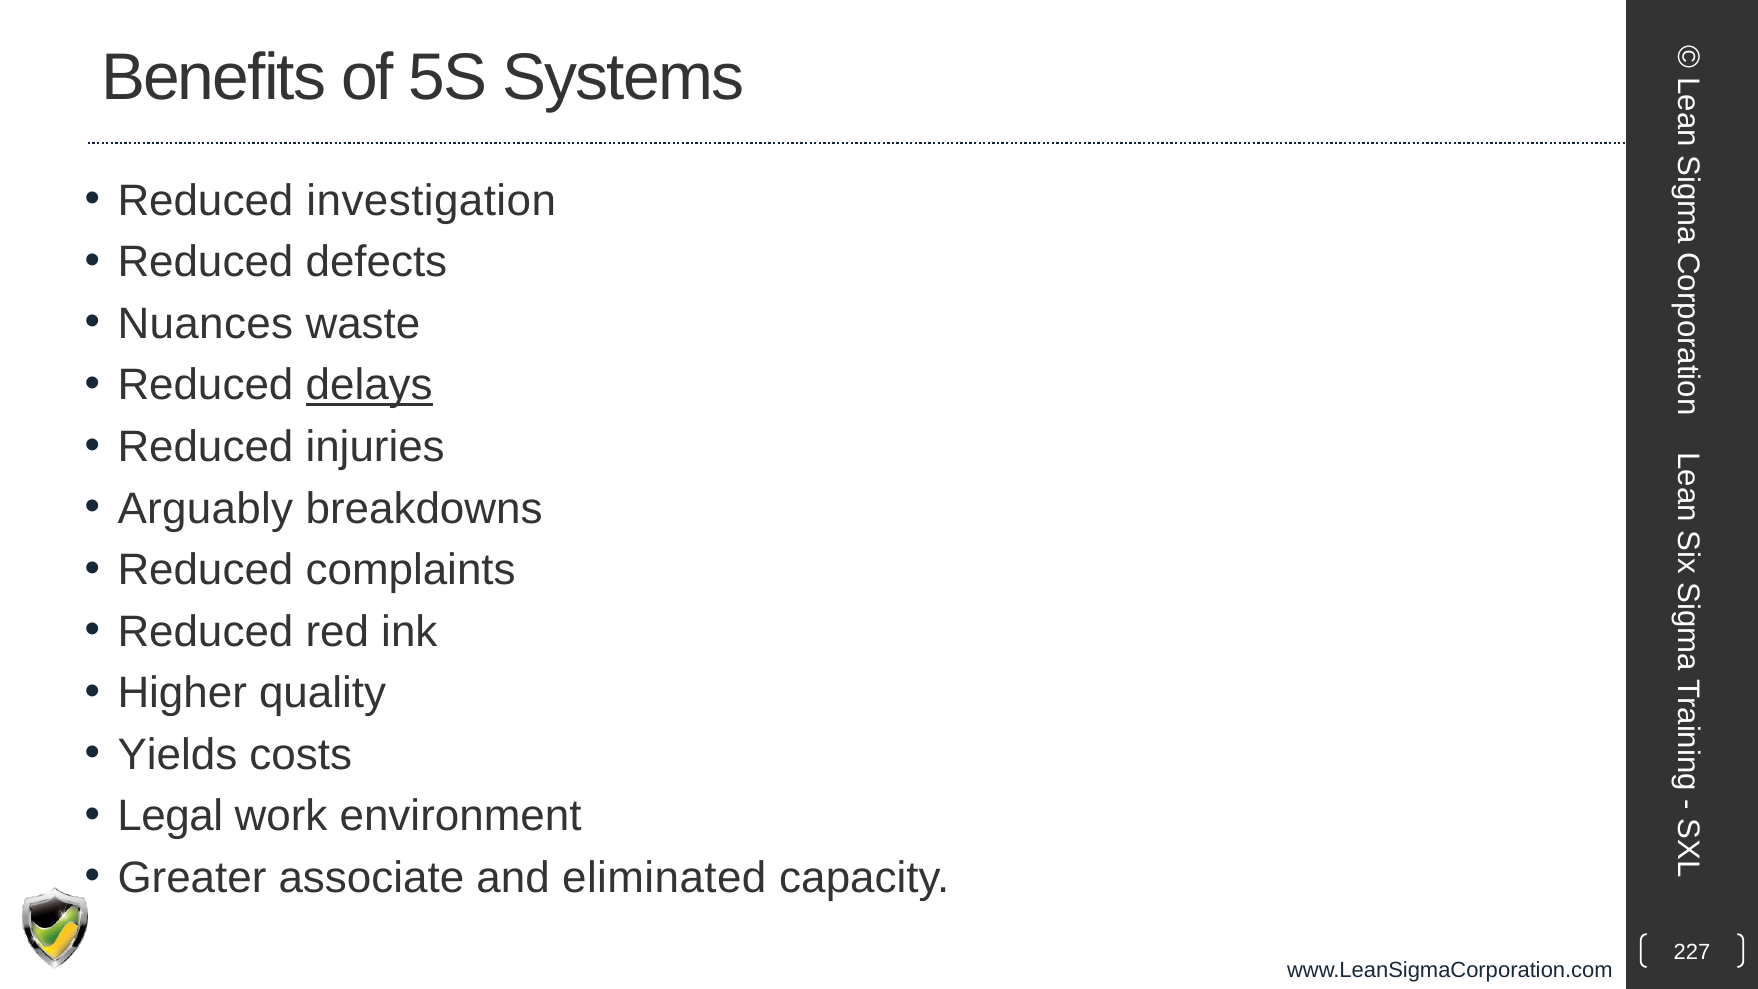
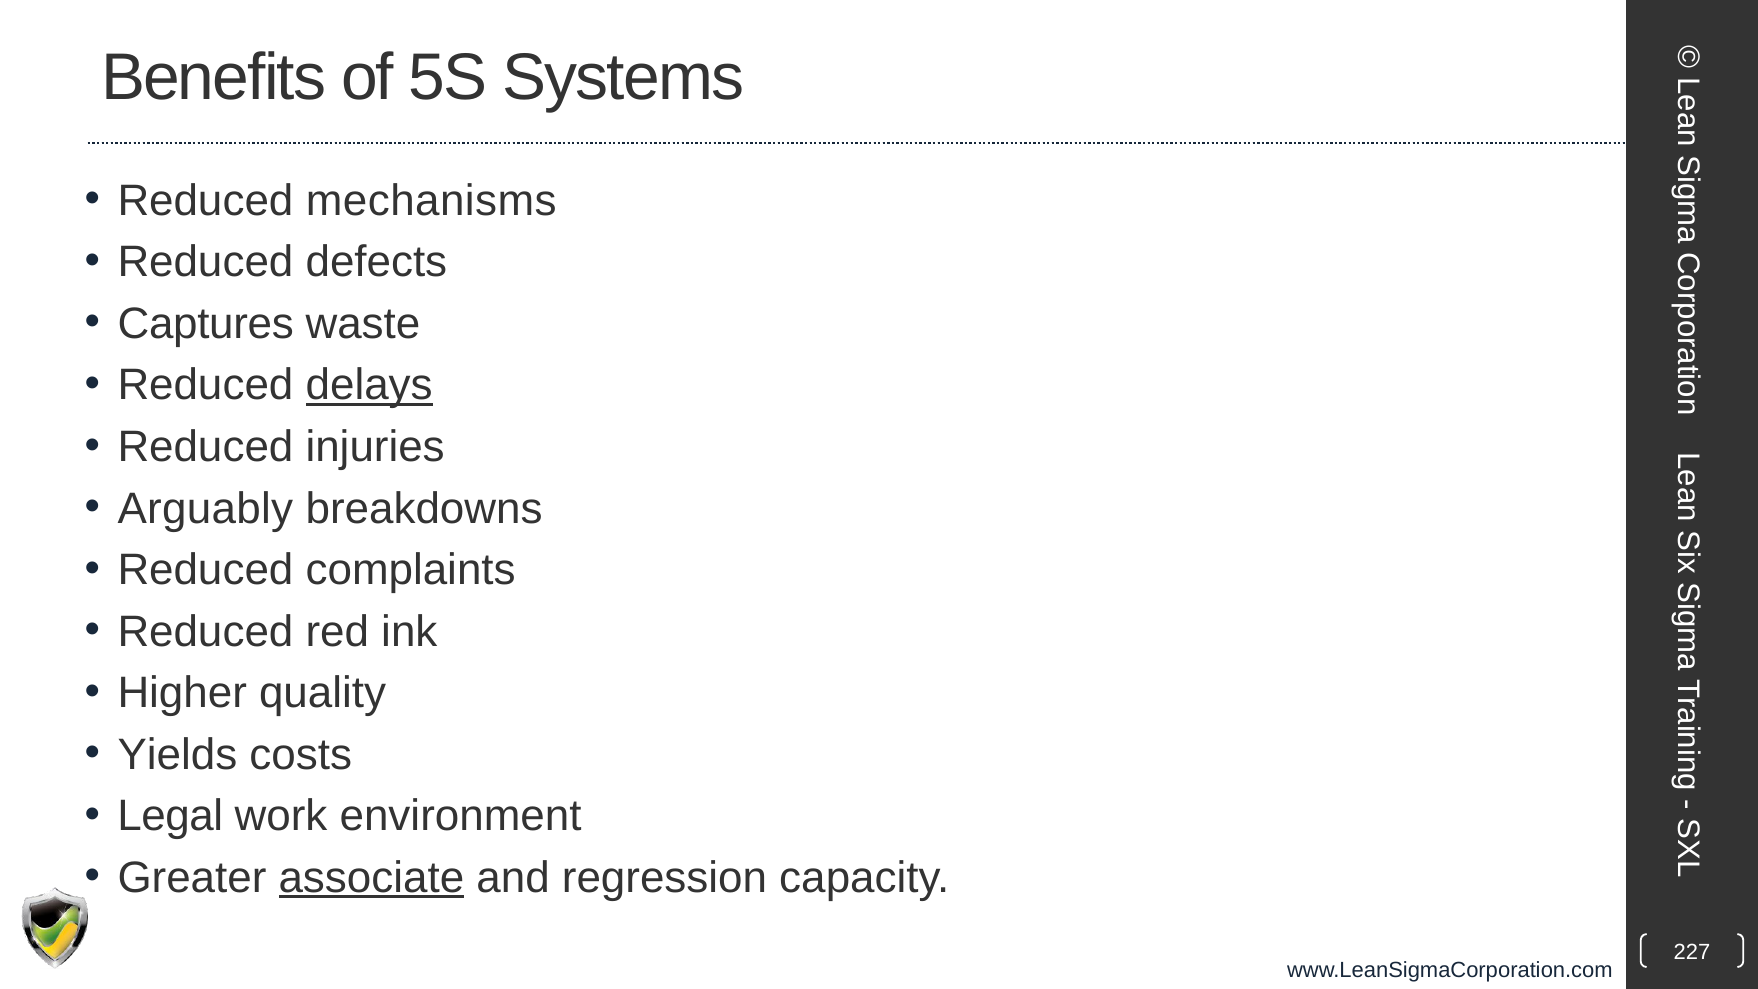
investigation: investigation -> mechanisms (431, 201)
Nuances: Nuances -> Captures (206, 324)
associate underline: none -> present (371, 877)
eliminated: eliminated -> regression (664, 877)
